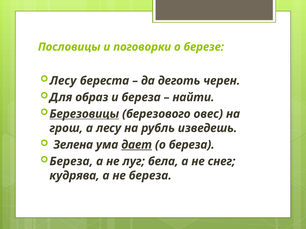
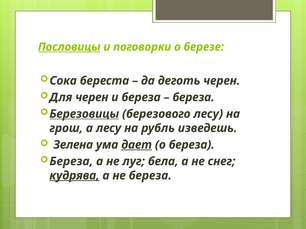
Пословицы underline: none -> present (69, 47)
Лесу: Лесу -> Сока (63, 81)
Для образ: образ -> черен (92, 97)
найти: найти -> береза (193, 97)
березового овес: овес -> лесу (208, 114)
кудрява underline: none -> present (74, 176)
